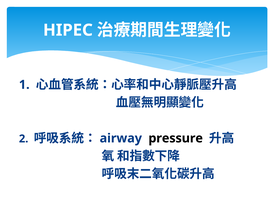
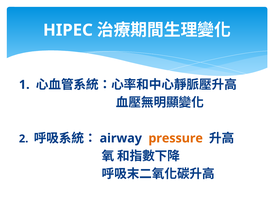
pressure colour: black -> orange (176, 138)
